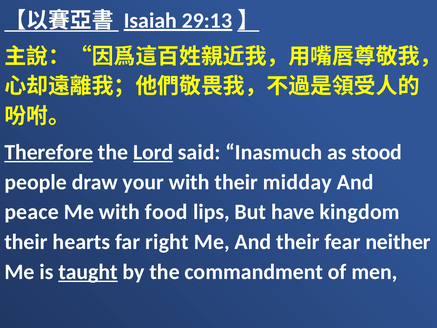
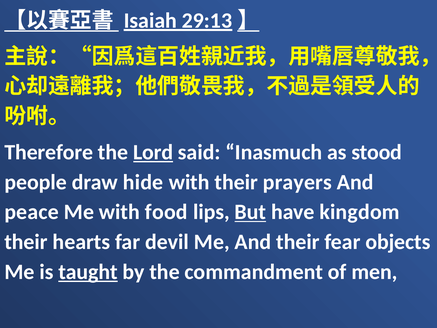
Therefore underline: present -> none (49, 152)
your: your -> hide (143, 182)
midday: midday -> prayers (297, 182)
But underline: none -> present (250, 212)
right: right -> devil (167, 242)
neither: neither -> objects (398, 242)
